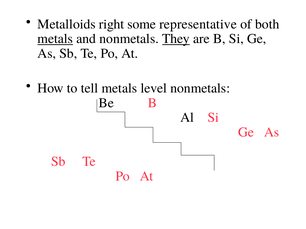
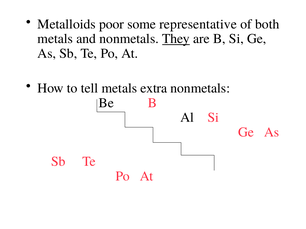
right: right -> poor (111, 24)
metals underline: present -> none (55, 39)
level: level -> extra (154, 88)
